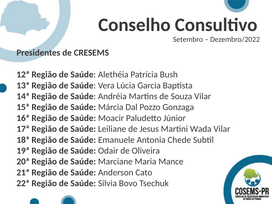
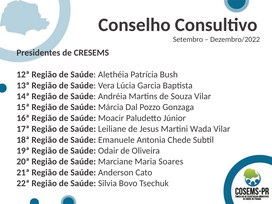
Mance: Mance -> Soares (171, 162)
